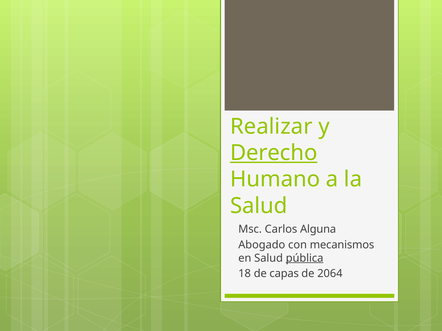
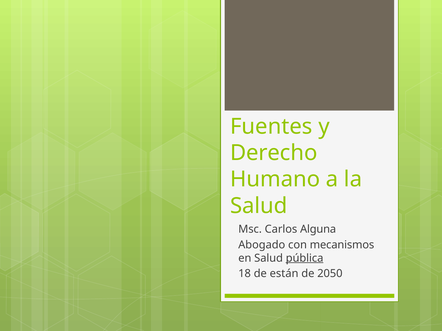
Realizar: Realizar -> Fuentes (271, 127)
Derecho underline: present -> none (274, 153)
capas: capas -> están (284, 274)
2064: 2064 -> 2050 (330, 274)
